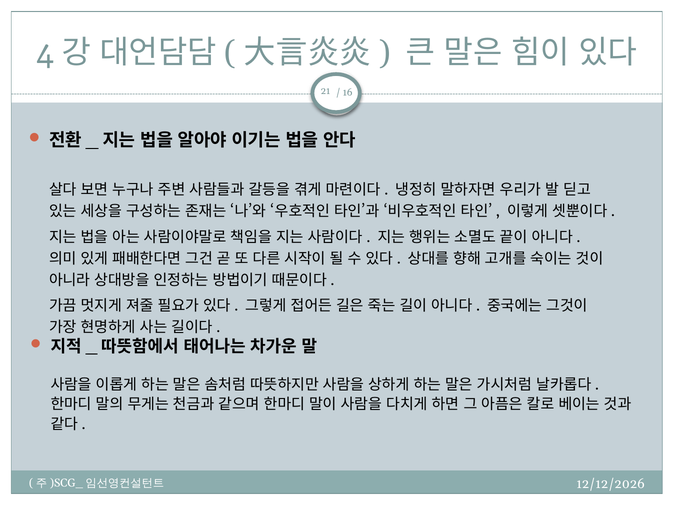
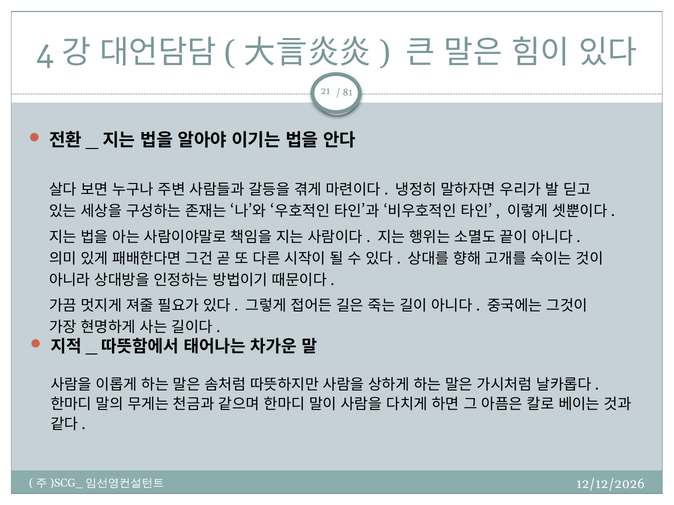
16: 16 -> 81 (348, 93)
